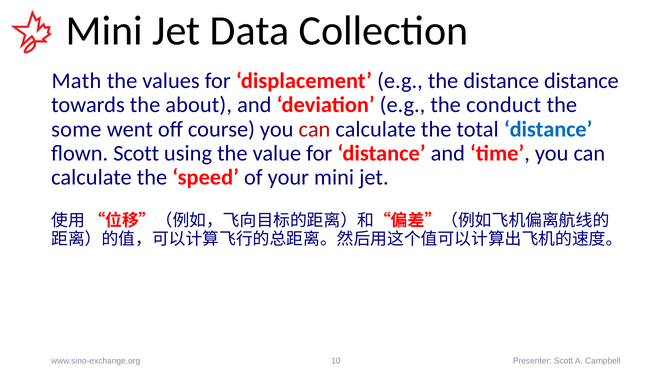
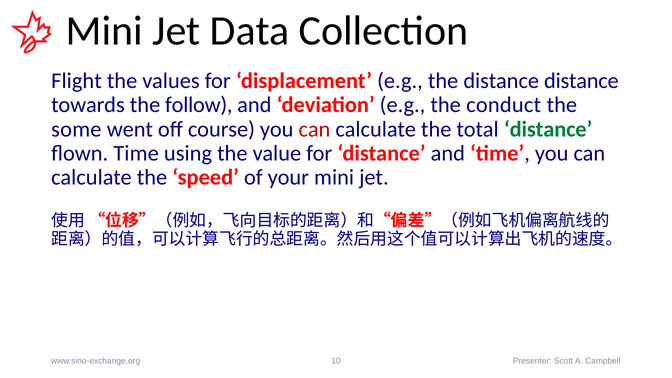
Math: Math -> Flight (76, 81)
about: about -> follow (199, 105)
distance colour: blue -> green (548, 129)
flown Scott: Scott -> Time (136, 153)
